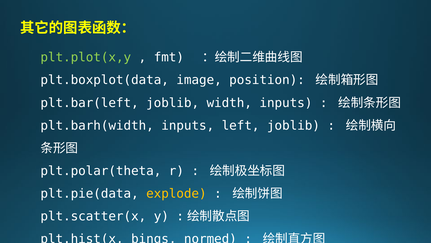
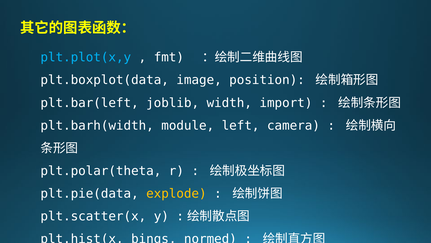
plt.plot(x,y colour: light green -> light blue (86, 57)
width inputs: inputs -> import (286, 103)
plt.barh(width inputs: inputs -> module (188, 125)
left joblib: joblib -> camera (293, 125)
